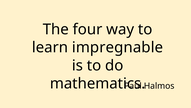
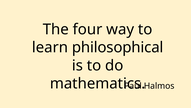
impregnable: impregnable -> philosophical (118, 47)
